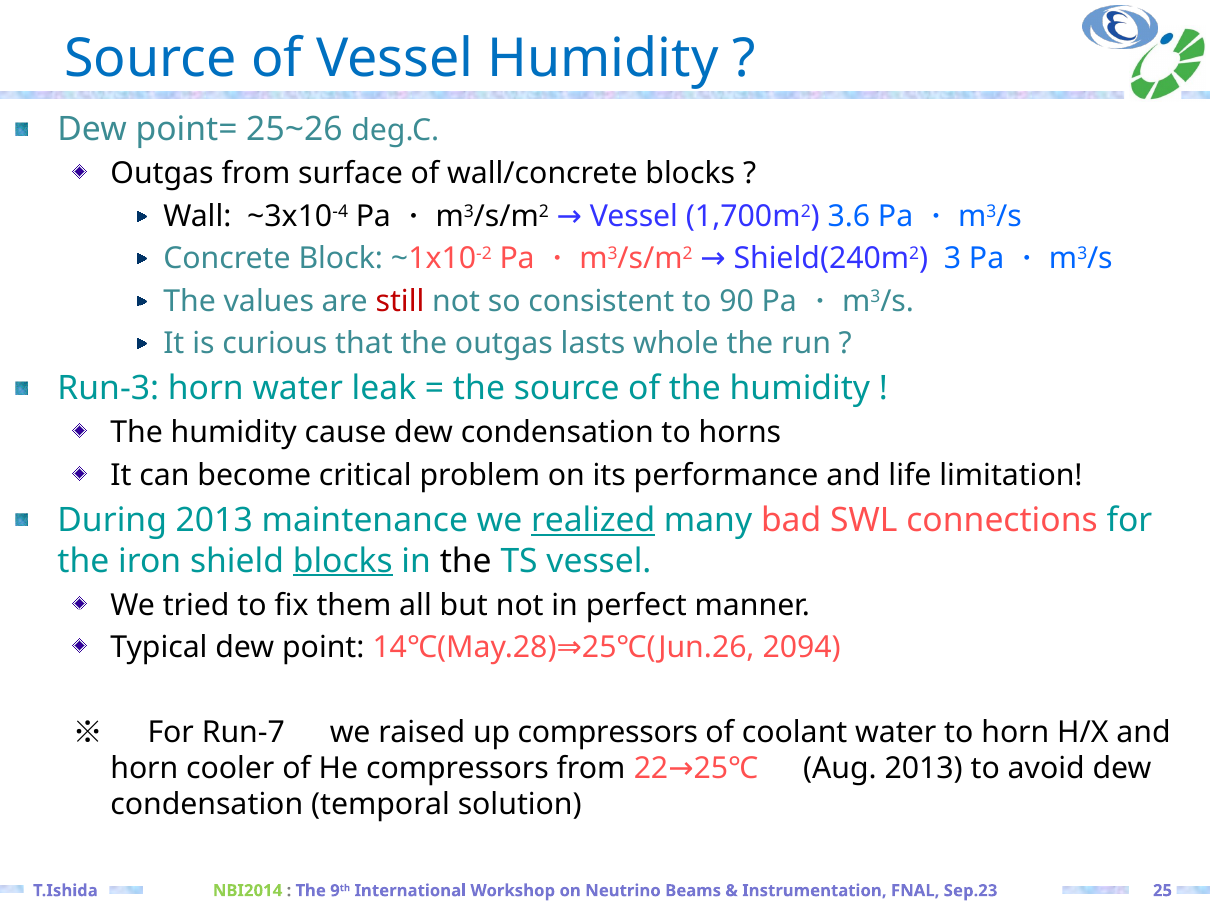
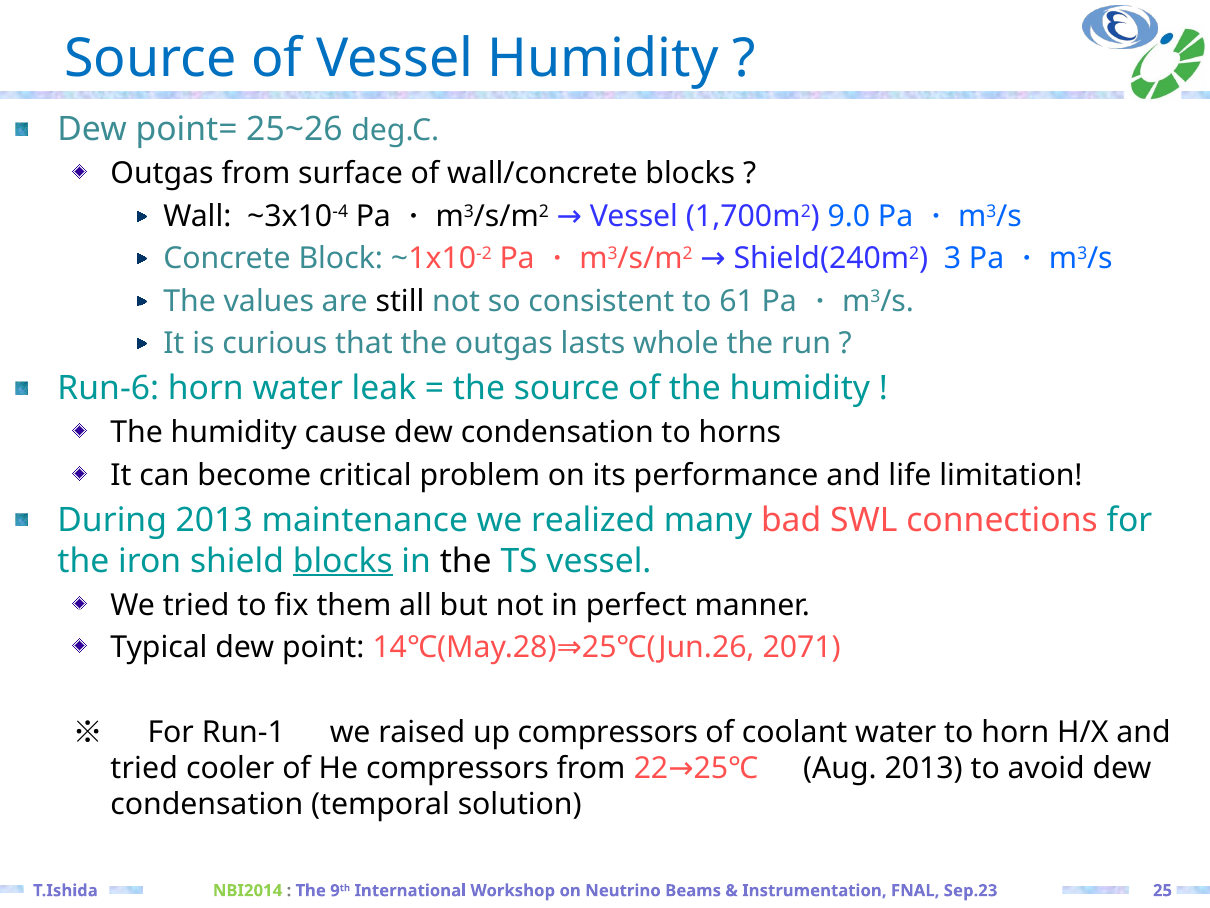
3.6: 3.6 -> 9.0 (849, 216)
still colour: red -> black (400, 301)
90: 90 -> 61 (737, 301)
Run-3: Run-3 -> Run-6 (108, 389)
realized underline: present -> none (593, 520)
2094: 2094 -> 2071 (802, 647)
Run-7: Run-7 -> Run-1 (243, 732)
horn: horn -> tried (144, 768)
